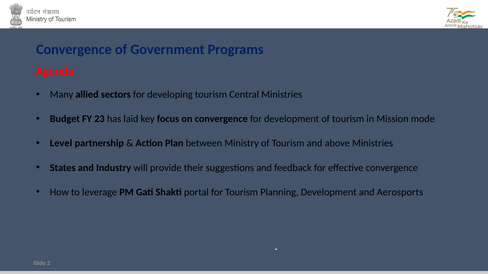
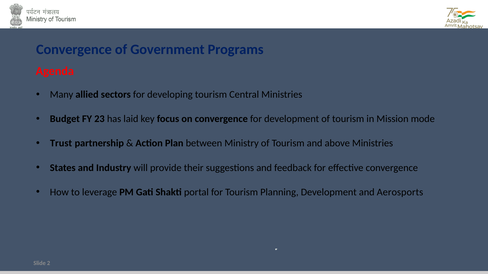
Level: Level -> Trust (61, 144)
